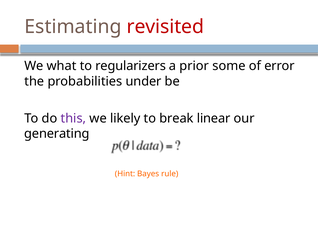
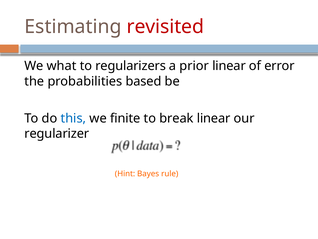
prior some: some -> linear (229, 66)
under: under -> based (144, 81)
this colour: purple -> blue (73, 118)
likely: likely -> finite (125, 118)
generating: generating -> regularizer (57, 133)
